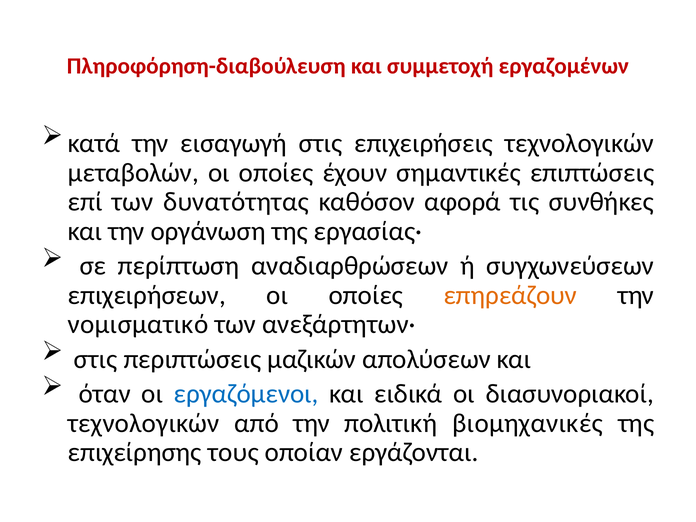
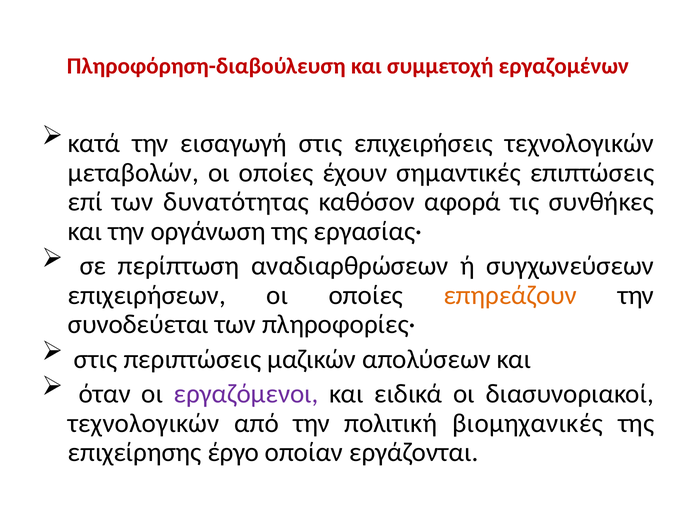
νομισματικό: νομισματικό -> συνοδεύεται (138, 324)
ανεξάρτητων·: ανεξάρτητων· -> πληροφορίες· (339, 324)
εργαζόμενοι colour: blue -> purple (246, 394)
τους: τους -> έργο (233, 452)
